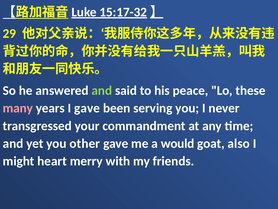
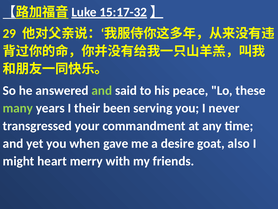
many colour: pink -> light green (18, 108)
I gave: gave -> their (87, 108)
other: other -> when (85, 143)
would: would -> desire (178, 143)
